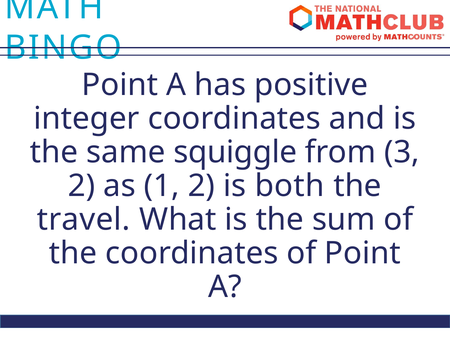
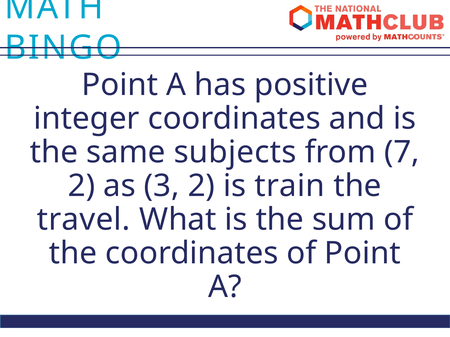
squiggle: squiggle -> subjects (235, 152)
3: 3 -> 7 (402, 152)
1: 1 -> 3 (162, 186)
both: both -> train (290, 186)
